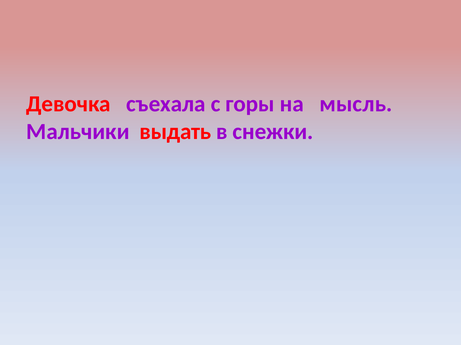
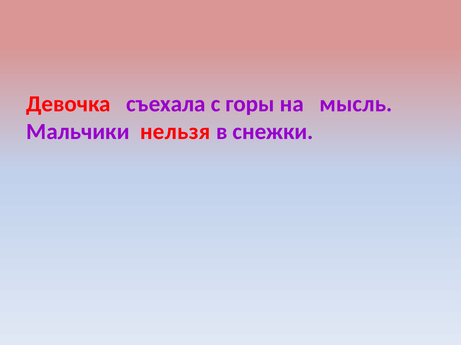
выдать: выдать -> нельзя (175, 132)
